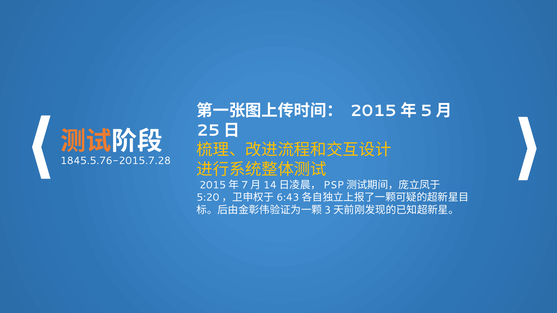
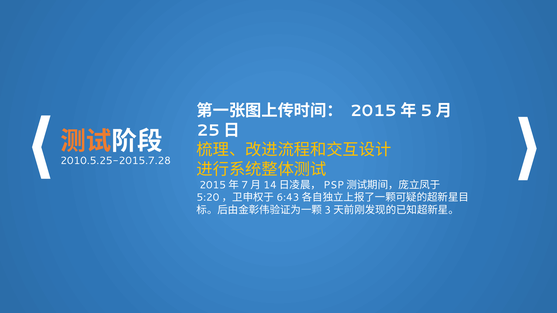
1845.5.76-2015.7.28: 1845.5.76-2015.7.28 -> 2010.5.25-2015.7.28 (116, 161)
